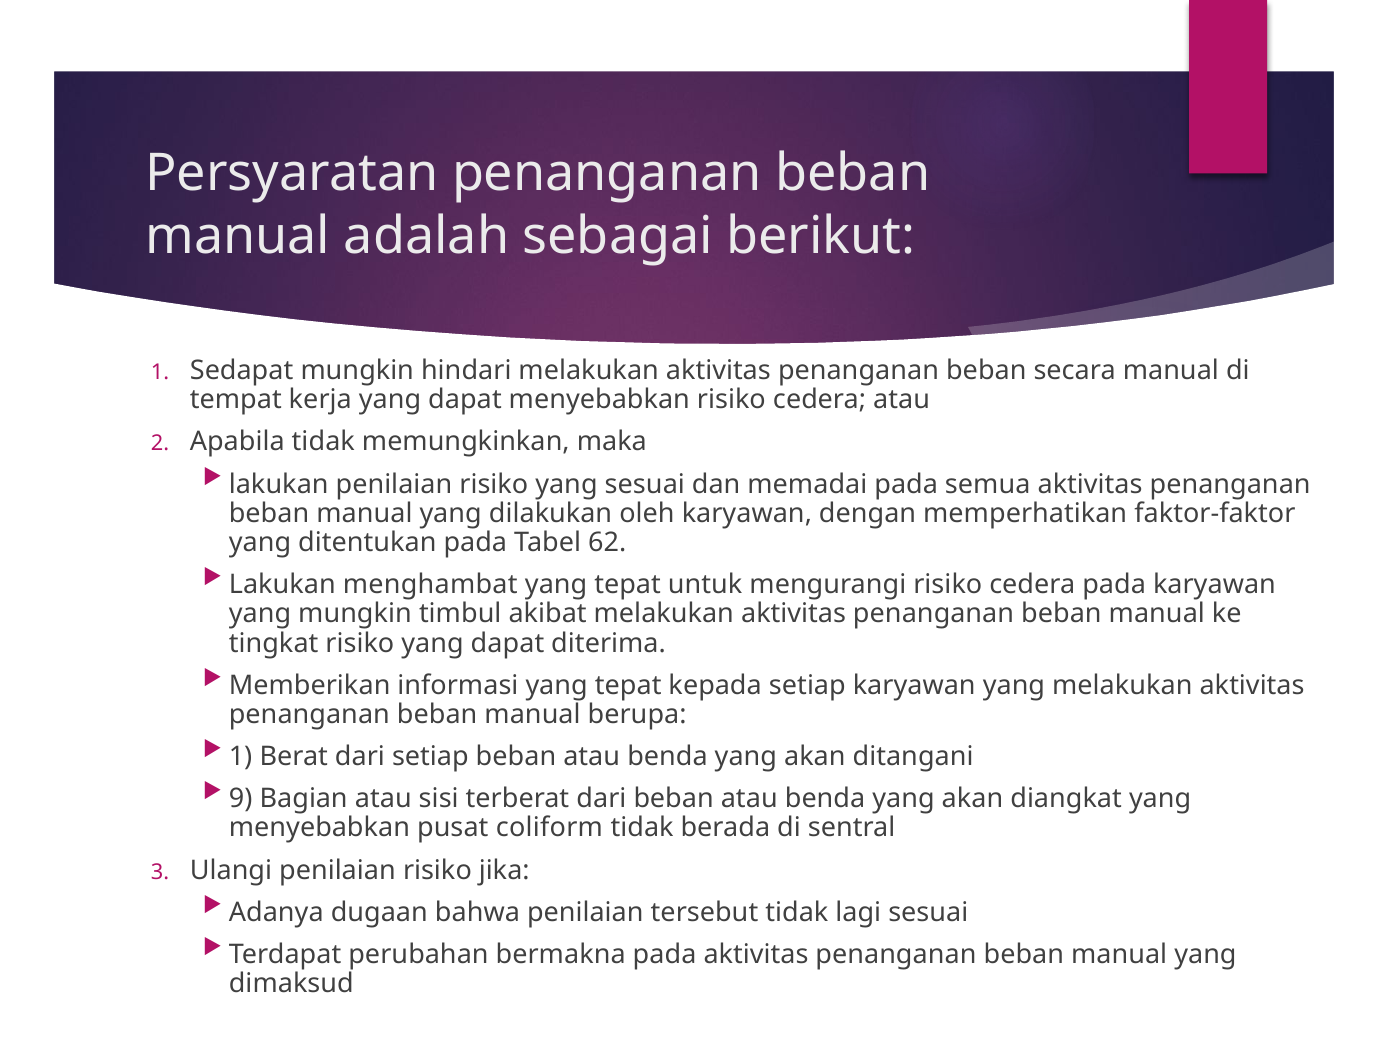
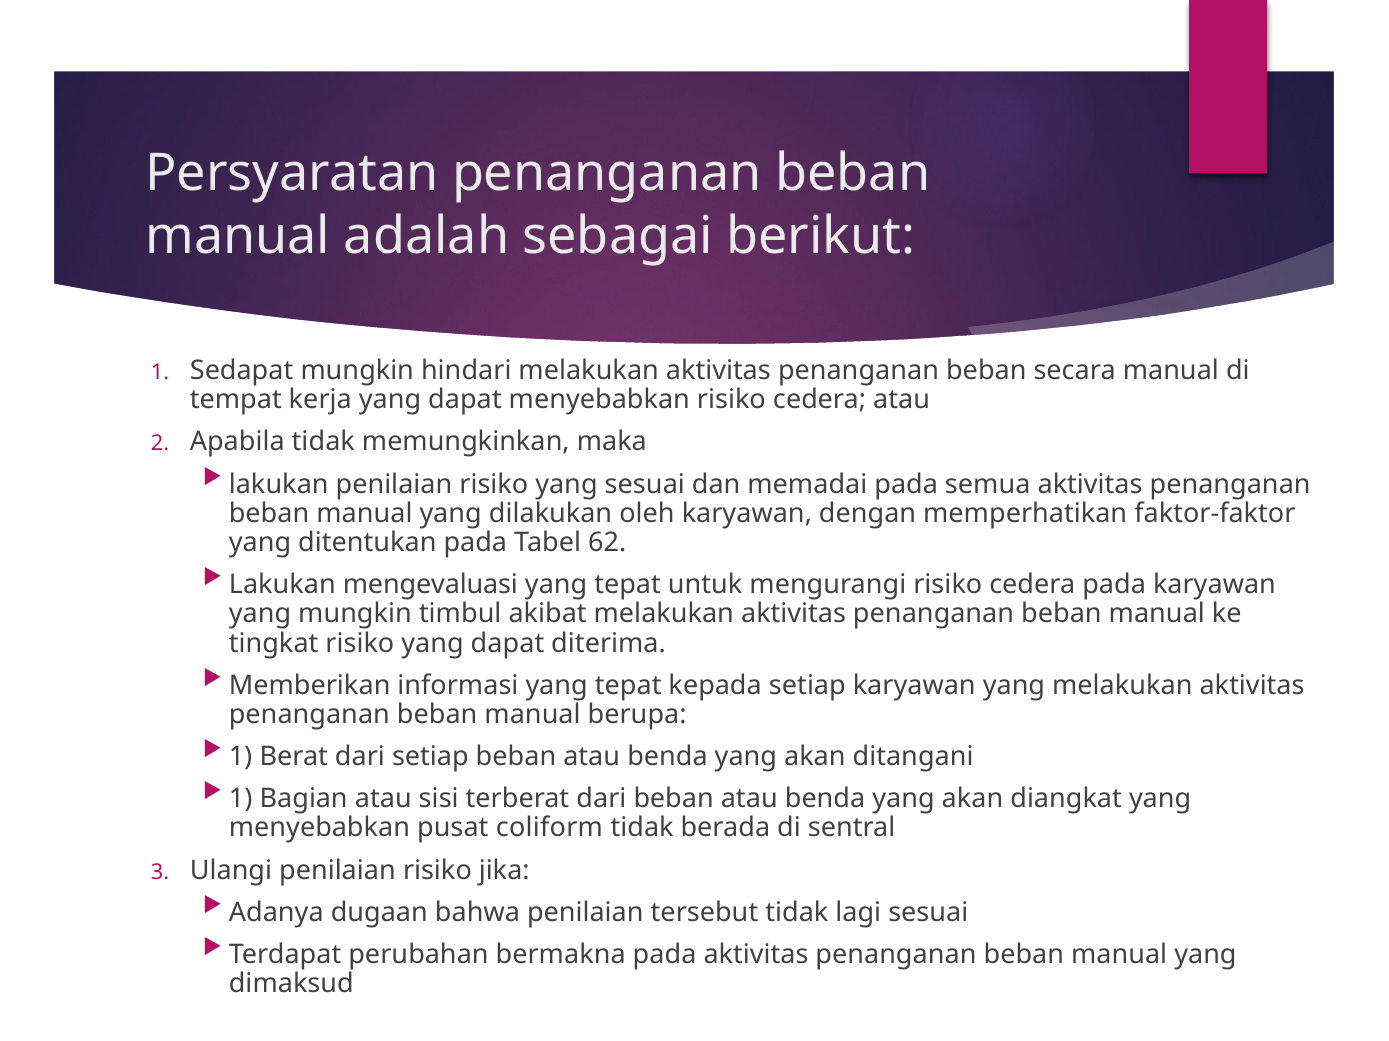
menghambat: menghambat -> mengevaluasi (430, 585)
9: 9 -> 1 (241, 799)
